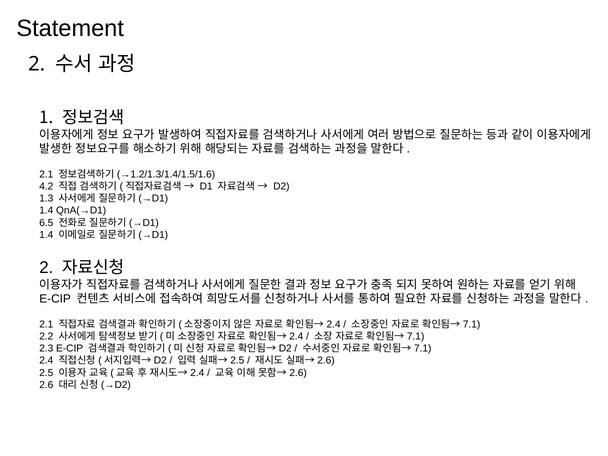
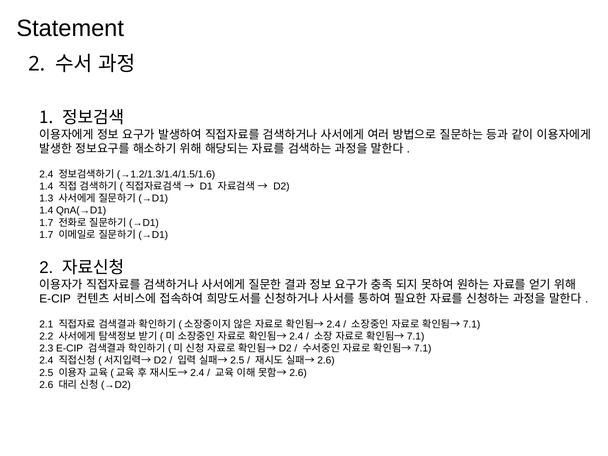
2.1: 2.1 -> 2.4 (46, 174)
4.2: 4.2 -> 1.4 (46, 186)
6.5: 6.5 -> 1.7 (46, 223)
1.4: 1.4 -> 1.7 (46, 235)
